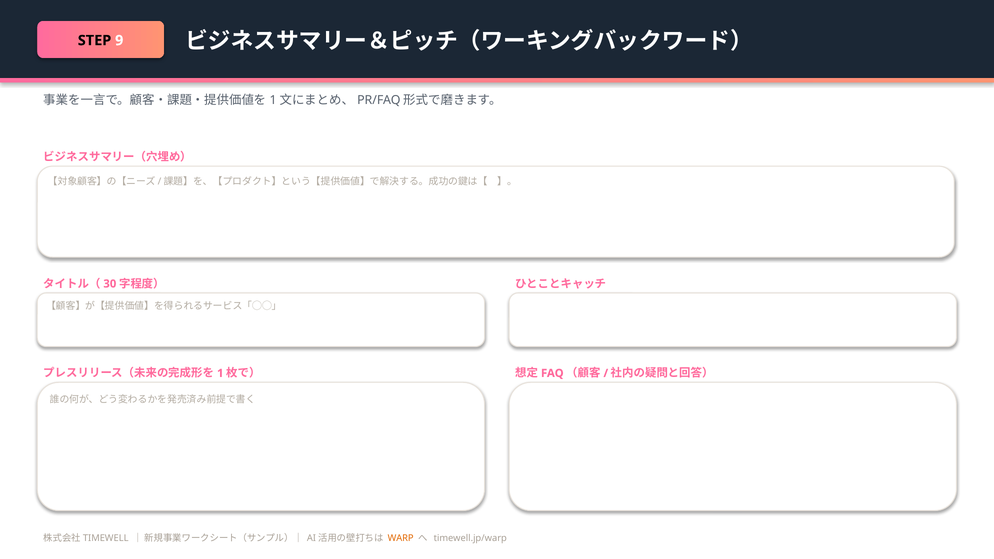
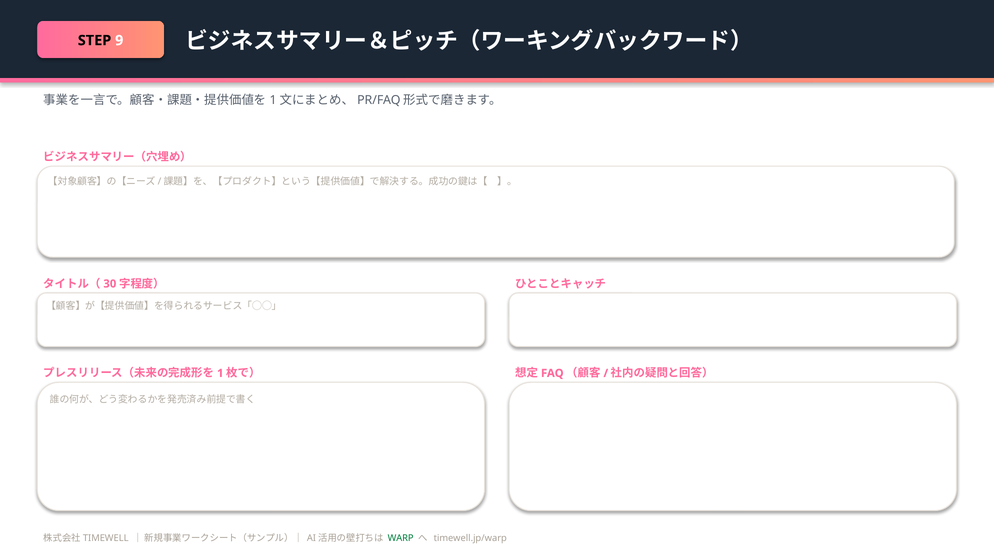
WARP colour: orange -> green (401, 538)
